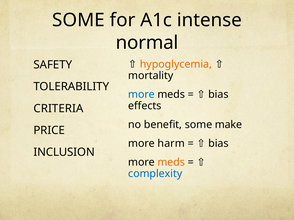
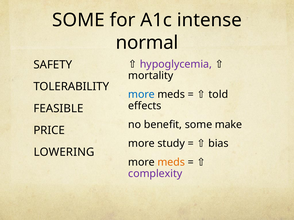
hypoglycemia colour: orange -> purple (176, 64)
bias: bias -> told (218, 95)
CRITERIA: CRITERIA -> FEASIBLE (58, 109)
harm: harm -> study (171, 144)
INCLUSION: INCLUSION -> LOWERING (64, 153)
complexity colour: blue -> purple (155, 174)
